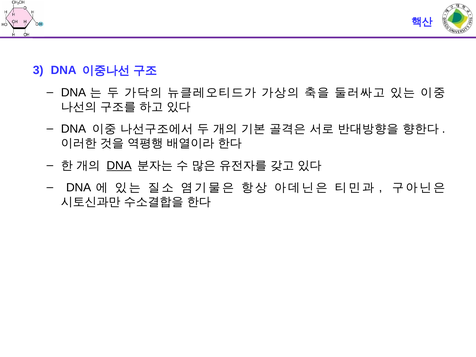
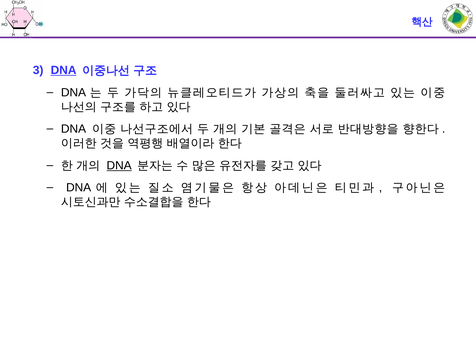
DNA underline: none -> present (64, 70)
